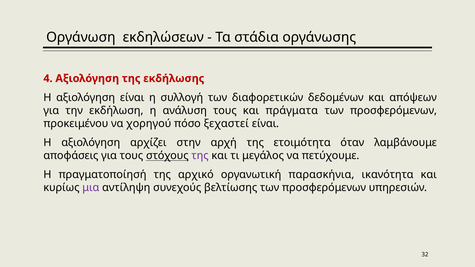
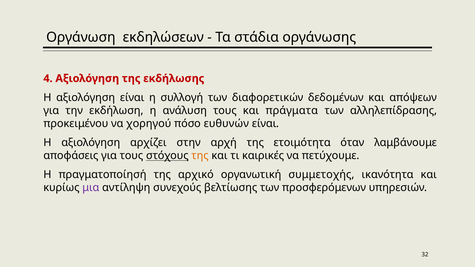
προσφερόμενων: προσφερόμενων -> αλληλεπίδρασης (393, 111)
ξεχαστεί: ξεχαστεί -> ευθυνών (226, 124)
της colour: purple -> orange (200, 156)
μεγάλος: μεγάλος -> καιρικές (263, 156)
παρασκήνια: παρασκήνια -> συμμετοχής (321, 175)
